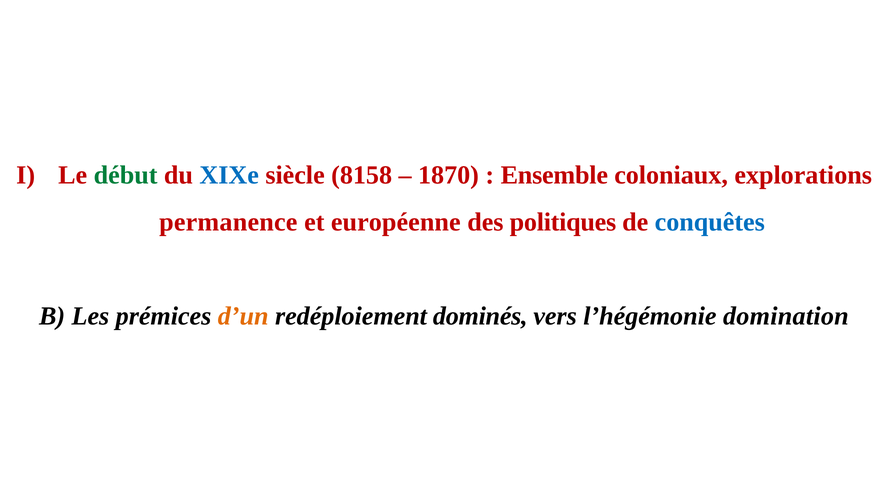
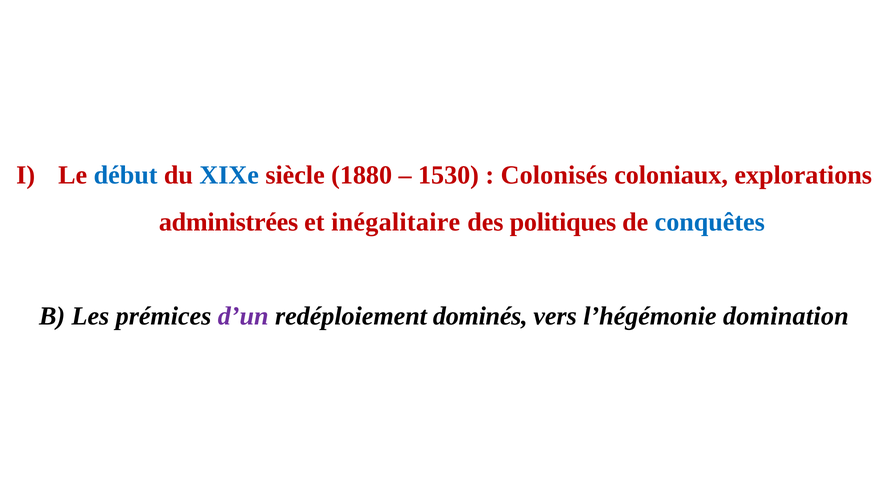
début colour: green -> blue (126, 175)
8158: 8158 -> 1880 (362, 175)
1870: 1870 -> 1530 (448, 175)
Ensemble: Ensemble -> Colonisés (554, 175)
permanence: permanence -> administrées (229, 222)
européenne: européenne -> inégalitaire (396, 222)
d’un colour: orange -> purple (243, 316)
